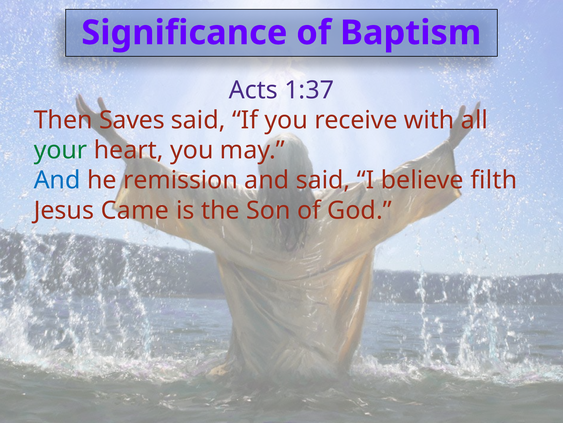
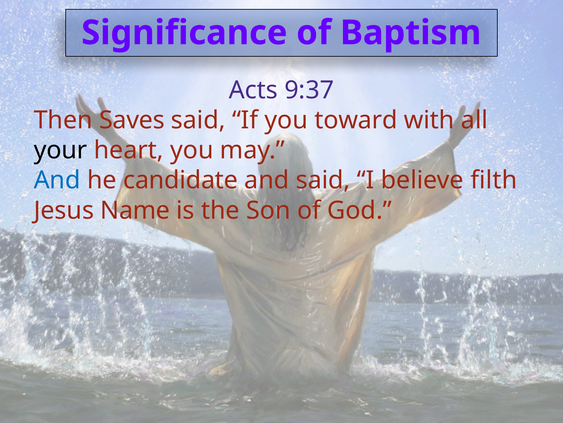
1:37: 1:37 -> 9:37 (309, 90)
receive: receive -> toward (356, 120)
your colour: green -> black (61, 150)
remission: remission -> candidate (181, 180)
Came: Came -> Name (135, 210)
